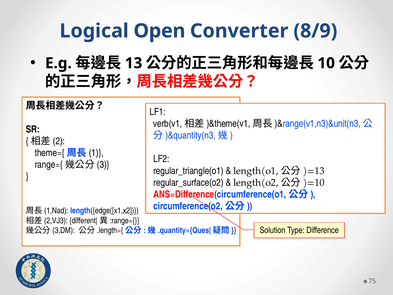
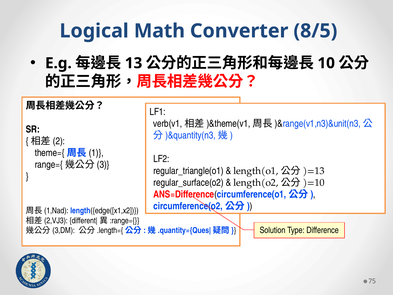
Open: Open -> Math (159, 31)
8/9: 8/9 -> 8/5 (315, 31)
